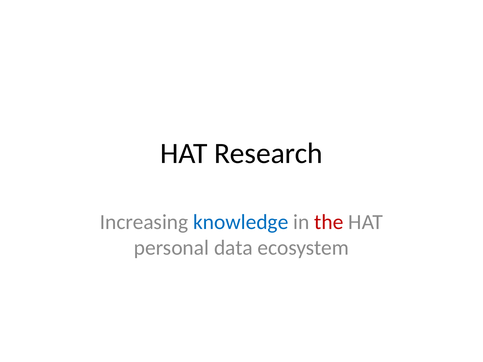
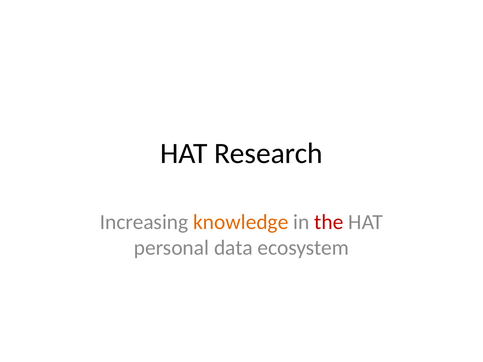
knowledge colour: blue -> orange (241, 222)
